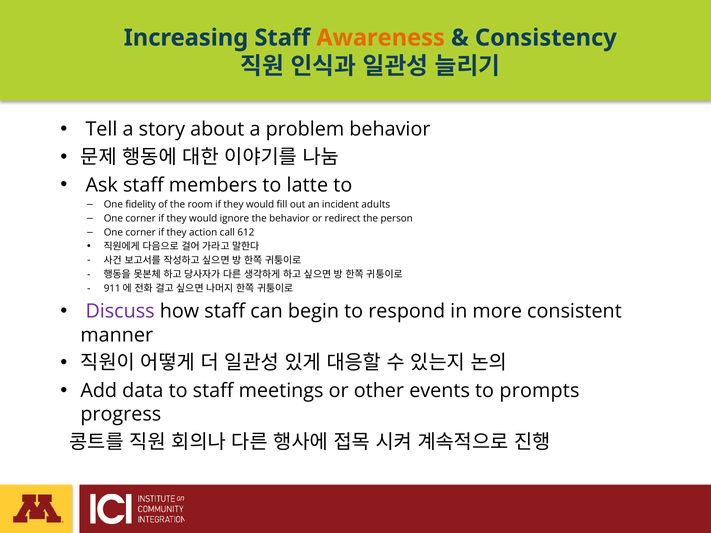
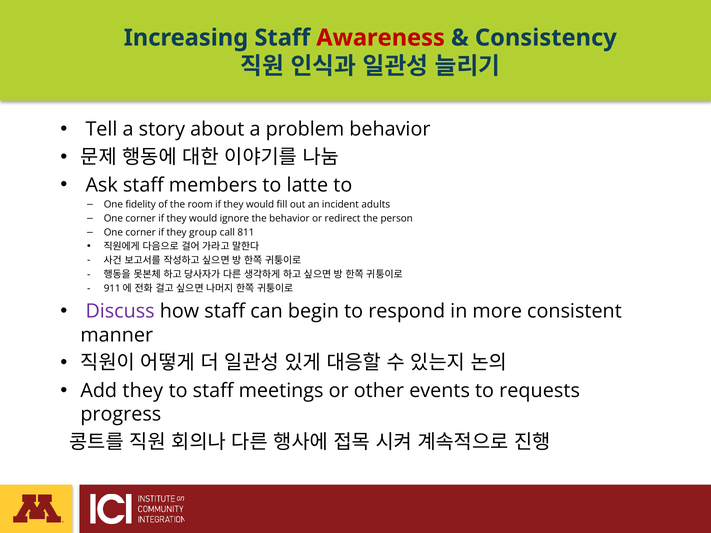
Awareness colour: orange -> red (381, 38)
action: action -> group (203, 233)
612: 612 -> 811 (246, 233)
Add data: data -> they (143, 391)
prompts: prompts -> requests (540, 391)
